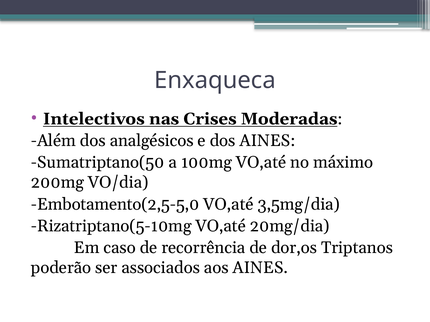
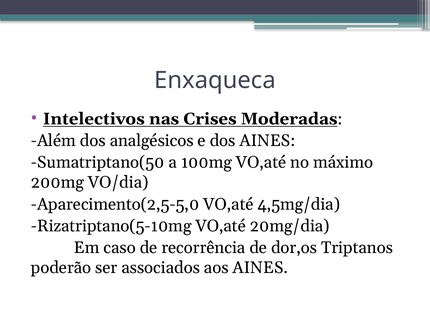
Embotamento(2,5-5,0: Embotamento(2,5-5,0 -> Aparecimento(2,5-5,0 (115, 205)
3,5mg/dia: 3,5mg/dia -> 4,5mg/dia (299, 205)
